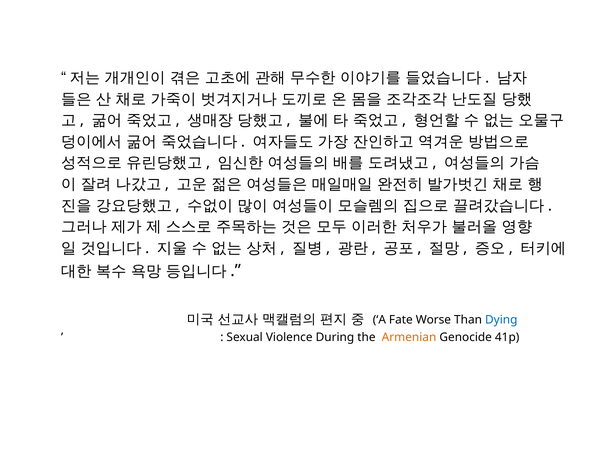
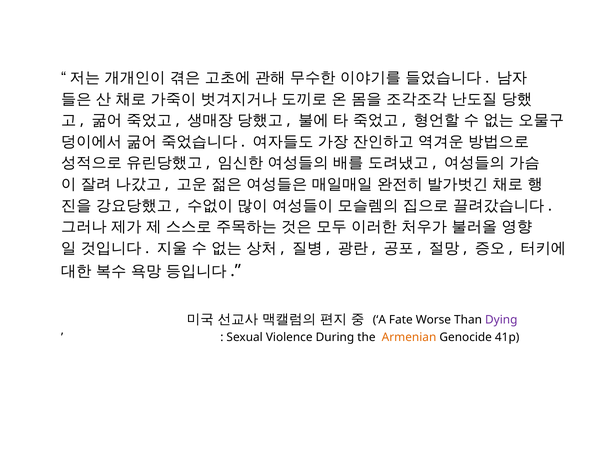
Dying colour: blue -> purple (501, 320)
